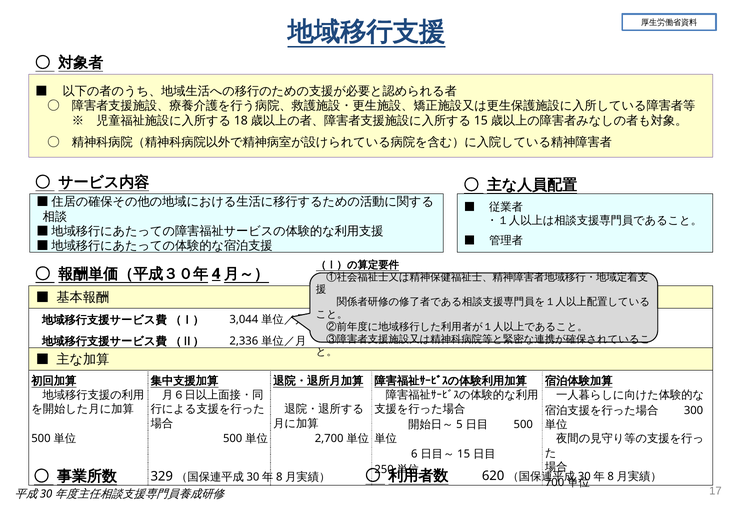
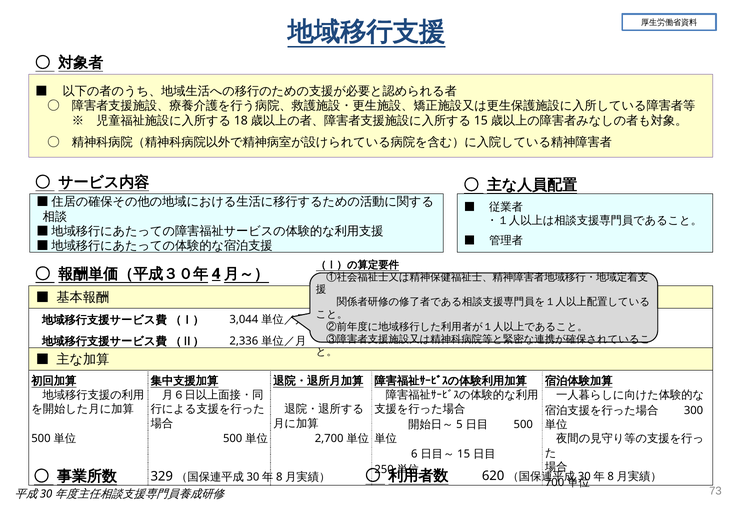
17: 17 -> 73 (715, 491)
